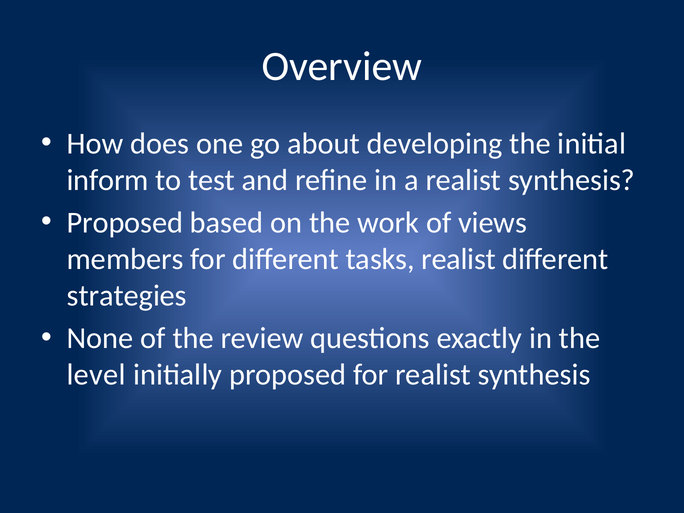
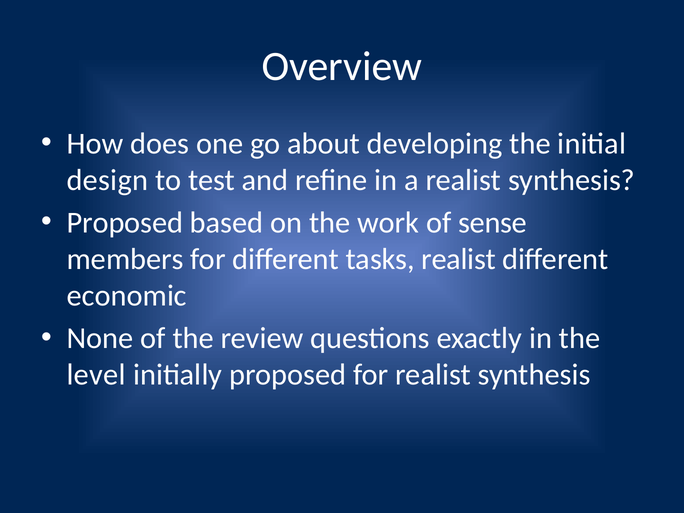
inform: inform -> design (107, 180)
views: views -> sense (493, 223)
strategies: strategies -> economic (127, 296)
